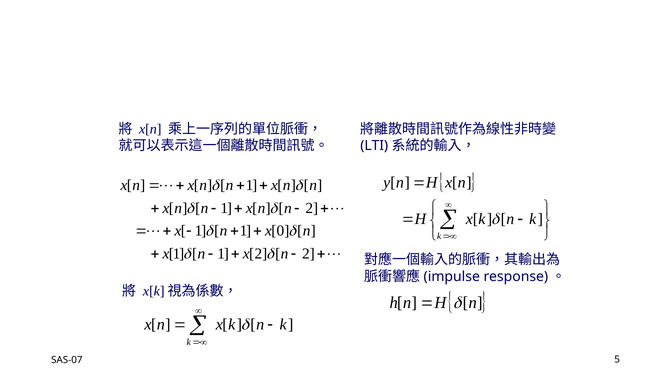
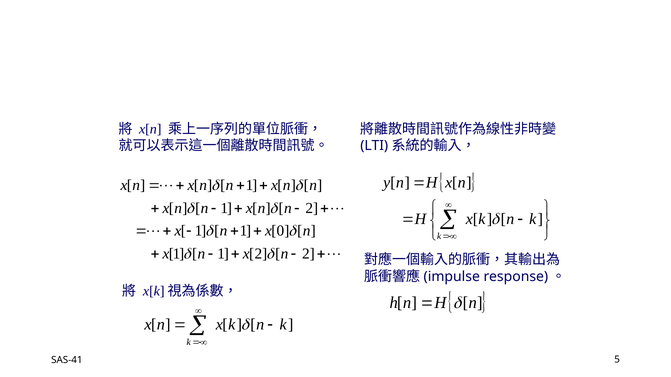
SAS-07: SAS-07 -> SAS-41 (67, 361)
